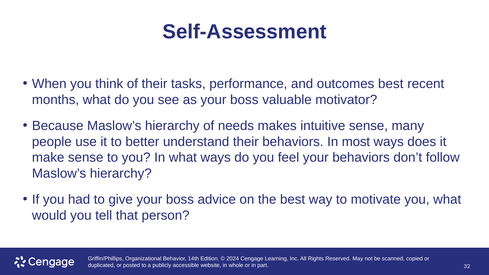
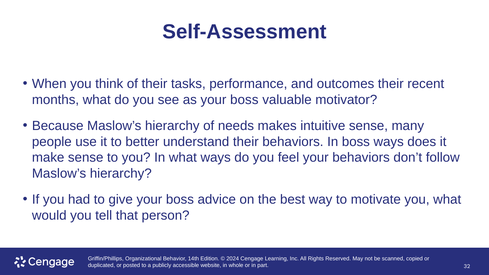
outcomes best: best -> their (391, 84)
In most: most -> boss (356, 142)
